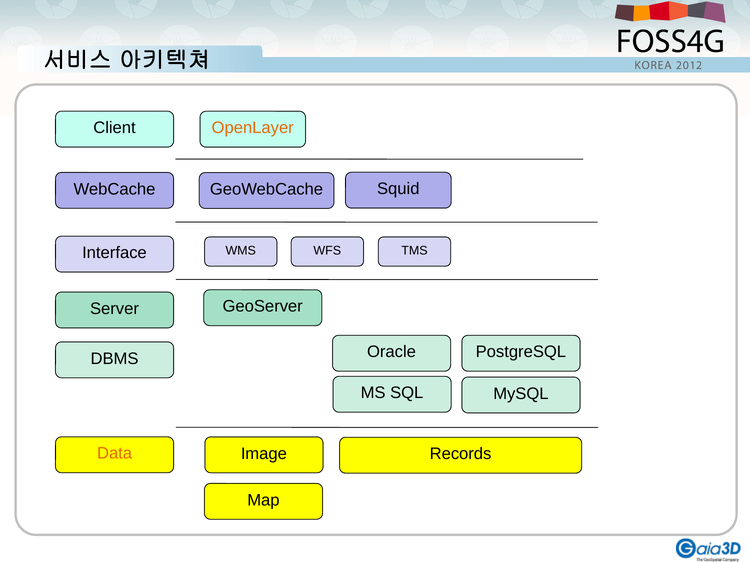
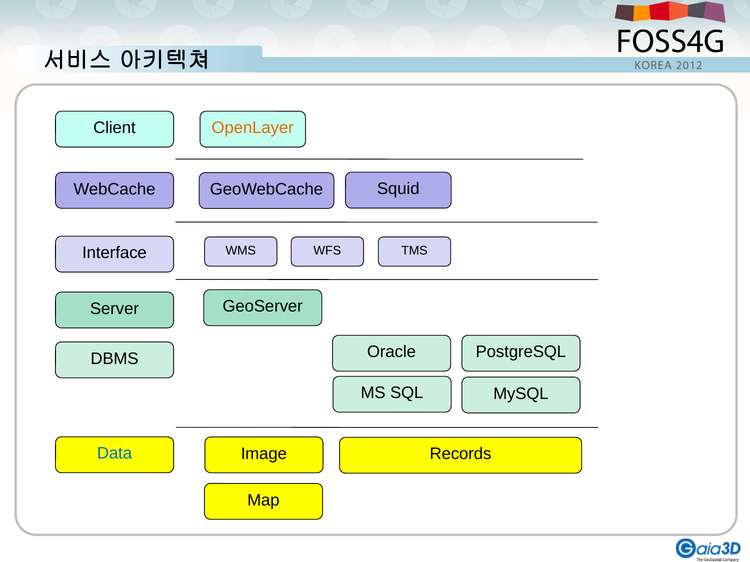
Data colour: orange -> blue (115, 454)
